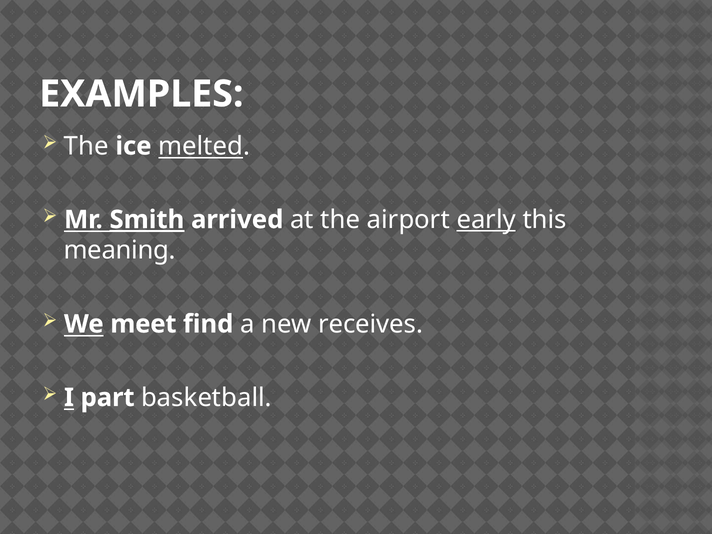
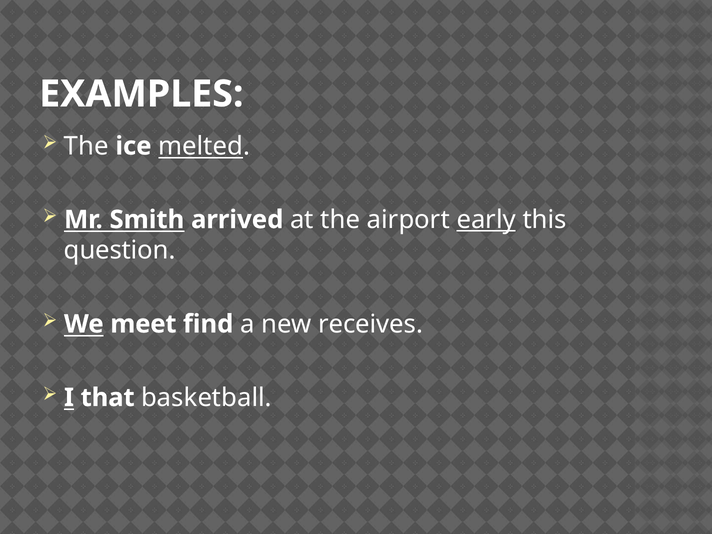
Smith underline: present -> none (147, 220)
meaning: meaning -> question (120, 251)
part: part -> that (108, 398)
